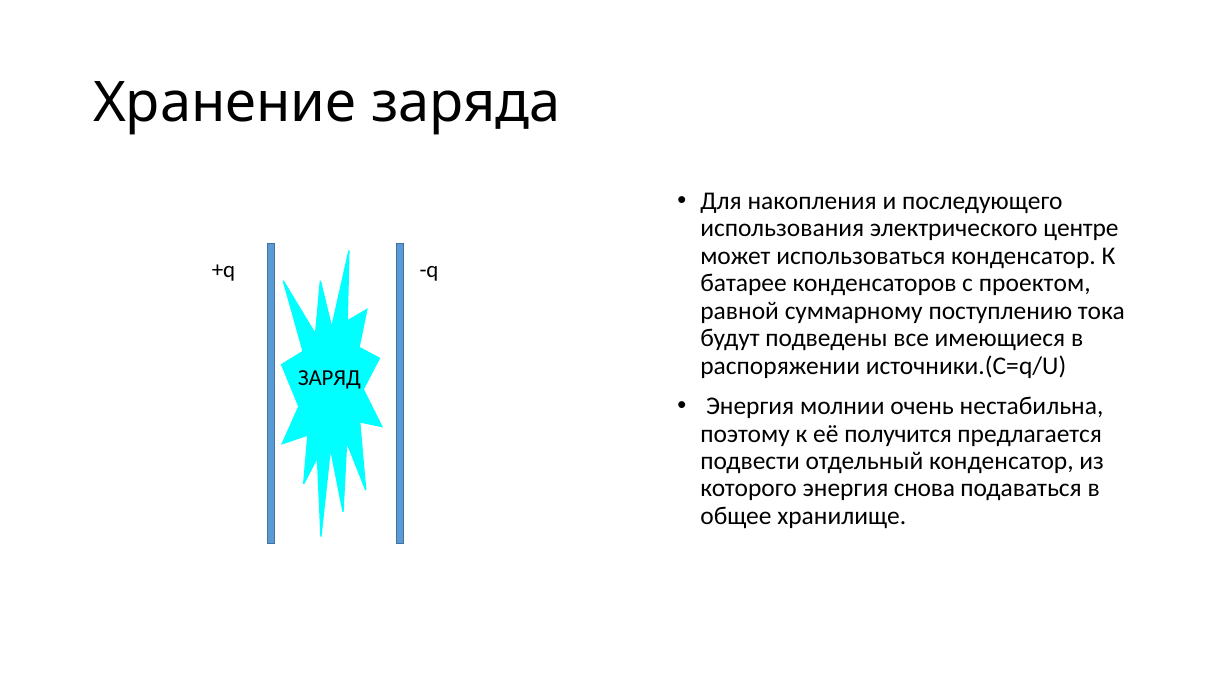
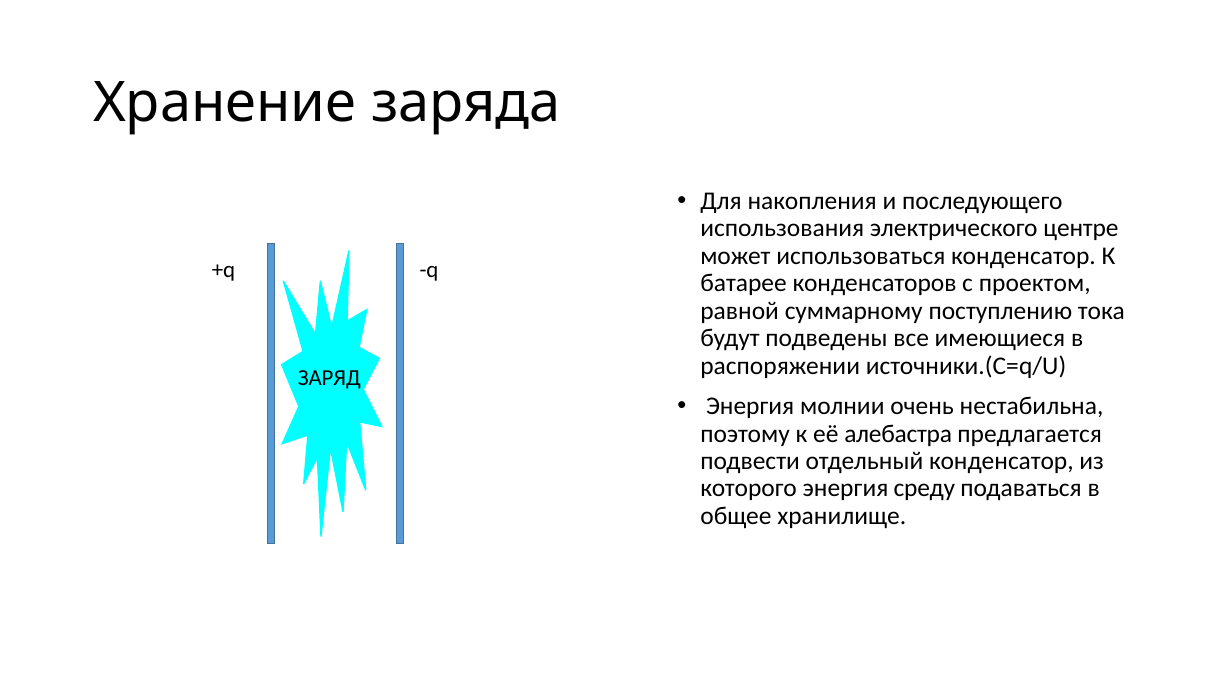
получится: получится -> алебастра (898, 434)
снова: снова -> среду (924, 489)
